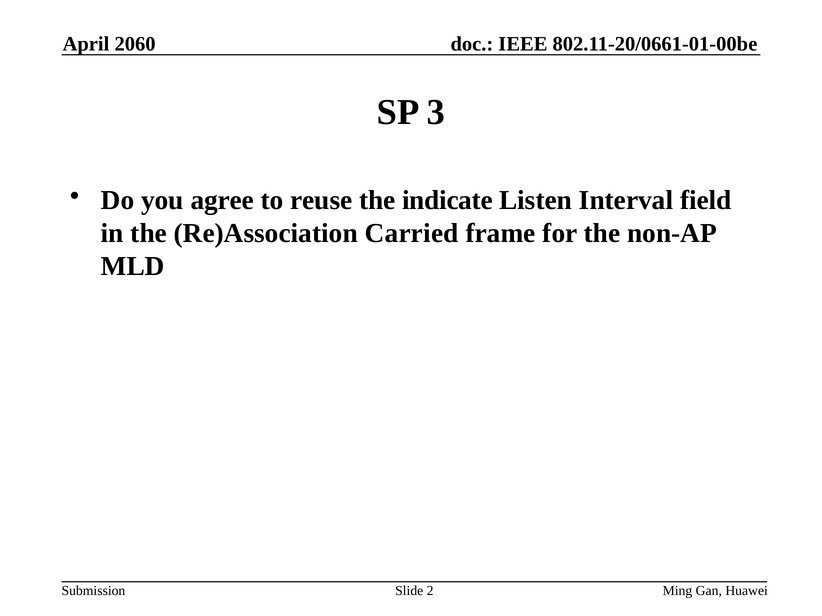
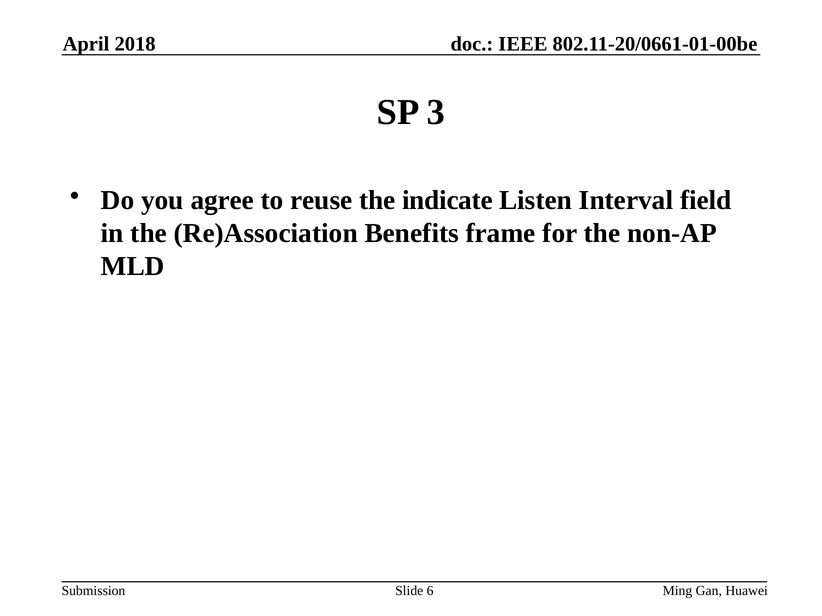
2060: 2060 -> 2018 (135, 44)
Carried: Carried -> Benefits (412, 233)
2: 2 -> 6 (430, 591)
